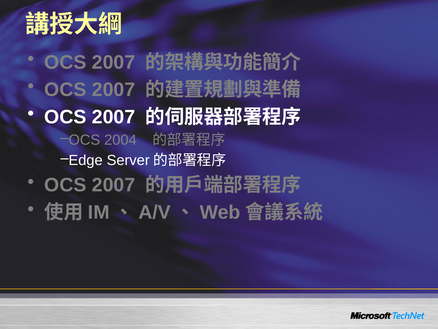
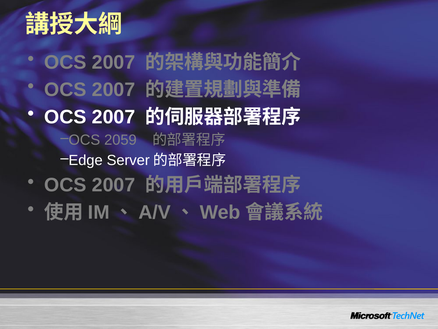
2004: 2004 -> 2059 (120, 140)
